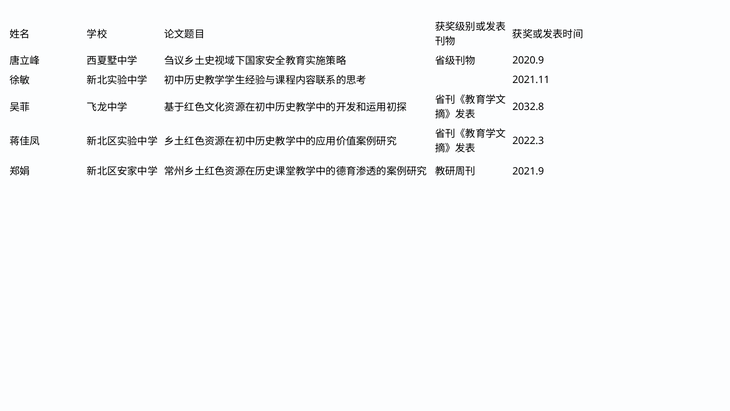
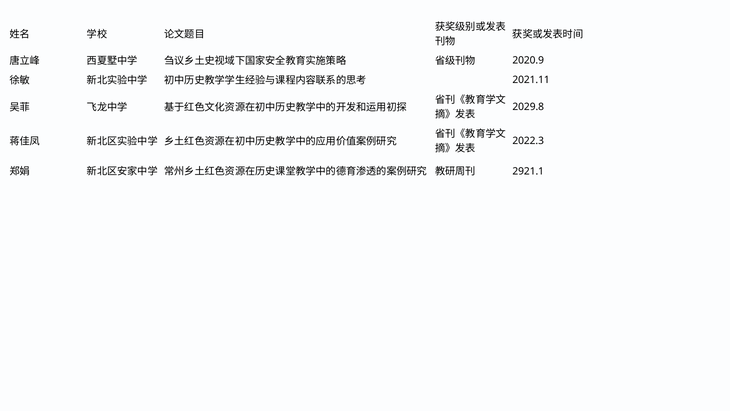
2032.8: 2032.8 -> 2029.8 (528, 107)
2021.9: 2021.9 -> 2921.1 (528, 171)
